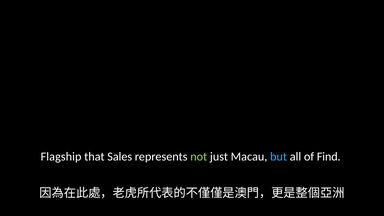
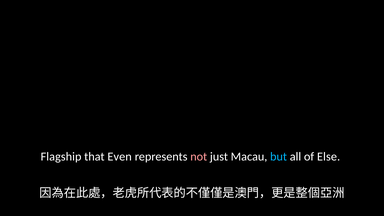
Sales: Sales -> Even (120, 157)
not colour: light green -> pink (199, 157)
Find: Find -> Else (329, 157)
